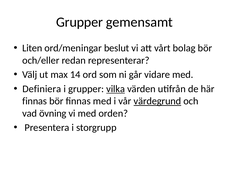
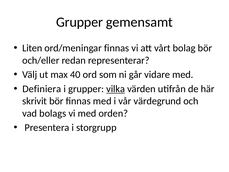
ord/meningar beslut: beslut -> finnas (117, 48)
14: 14 -> 40 (75, 75)
finnas: finnas -> skrivit (35, 101)
värdegrund underline: present -> none (157, 101)
övning: övning -> bolags (53, 113)
